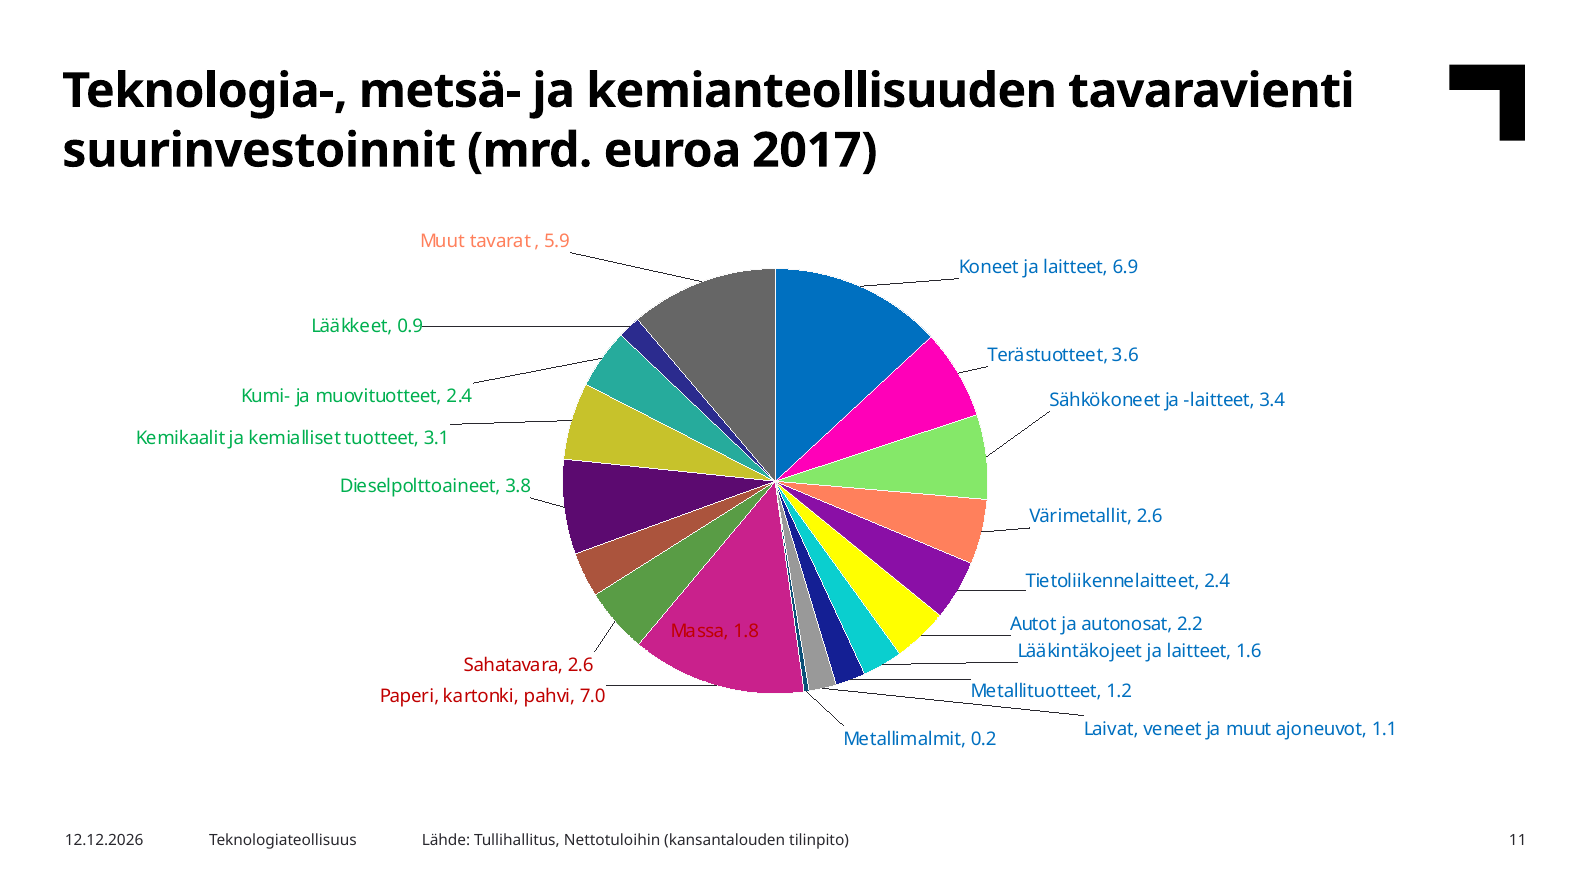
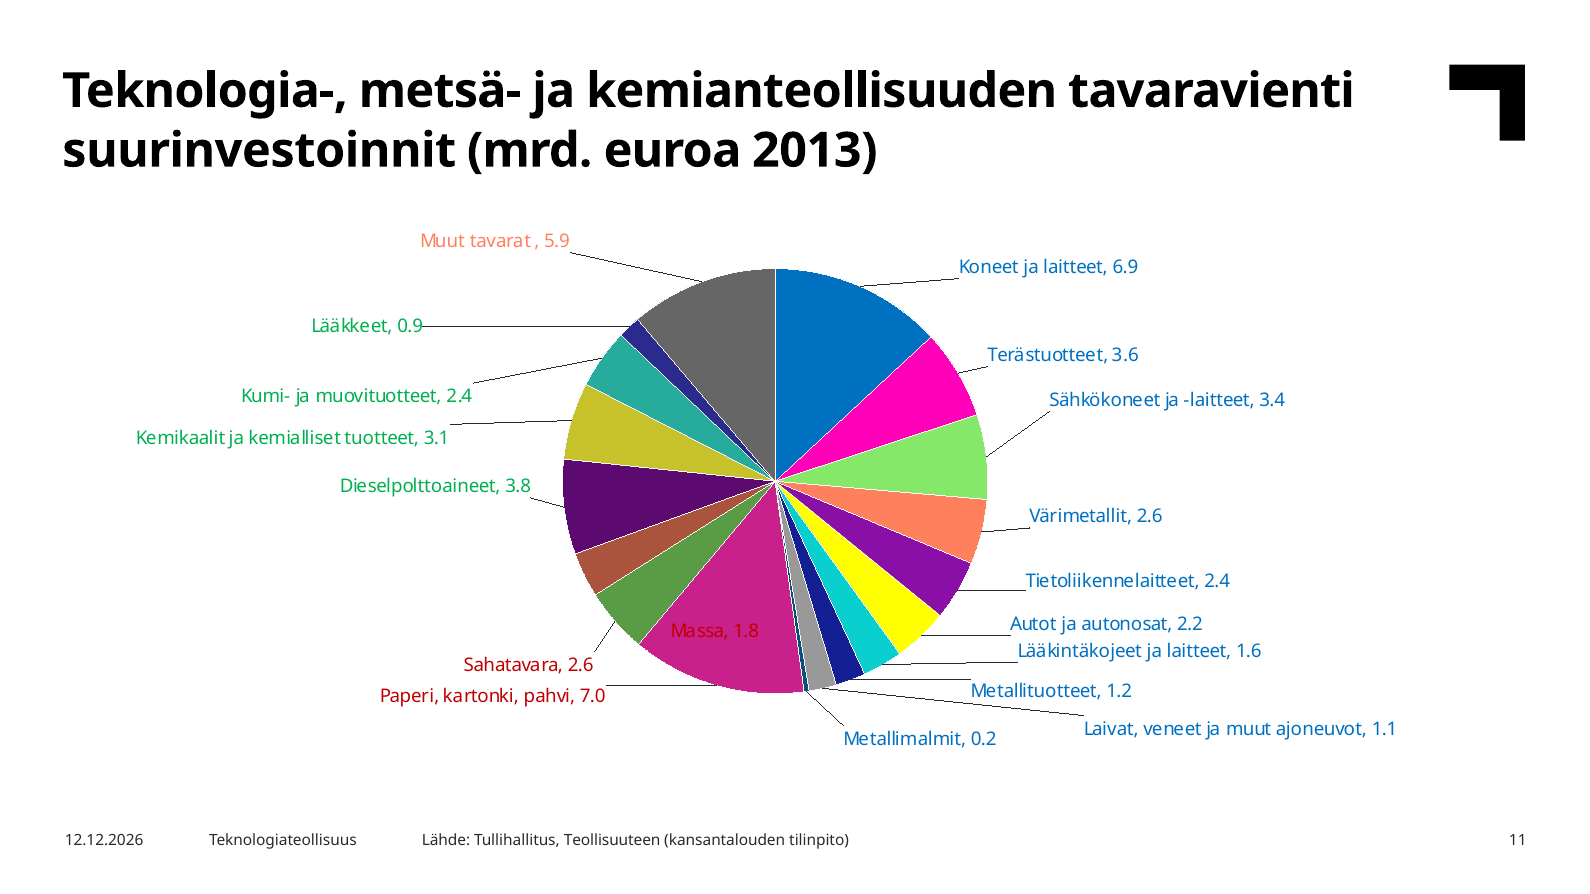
2017: 2017 -> 2013 (815, 151)
Nettotuloihin: Nettotuloihin -> Teollisuuteen (612, 840)
